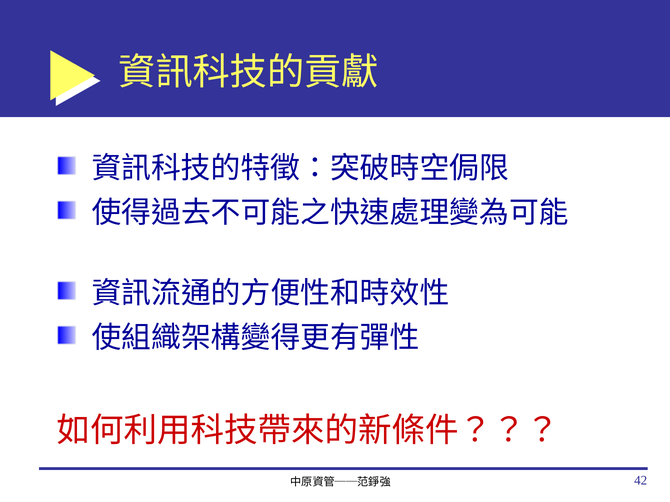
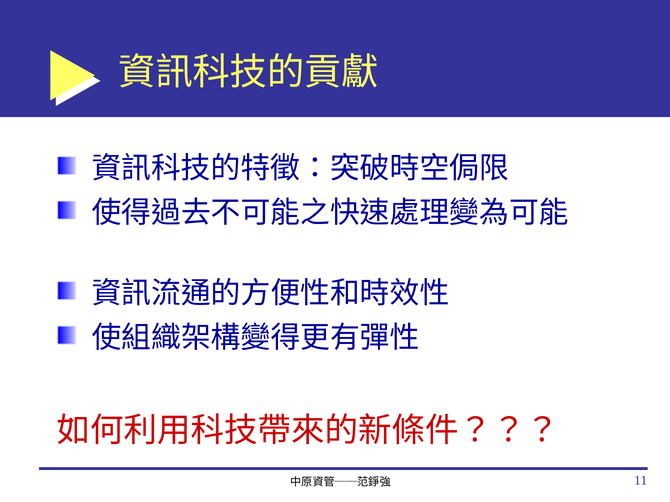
42: 42 -> 11 (641, 481)
